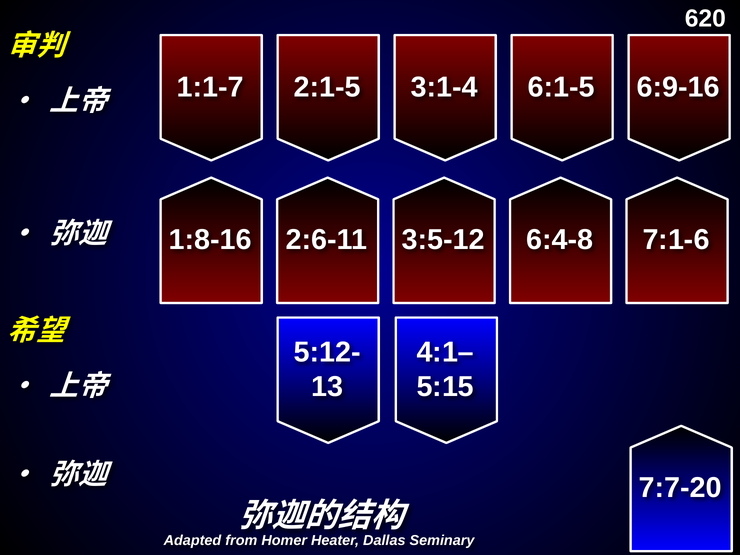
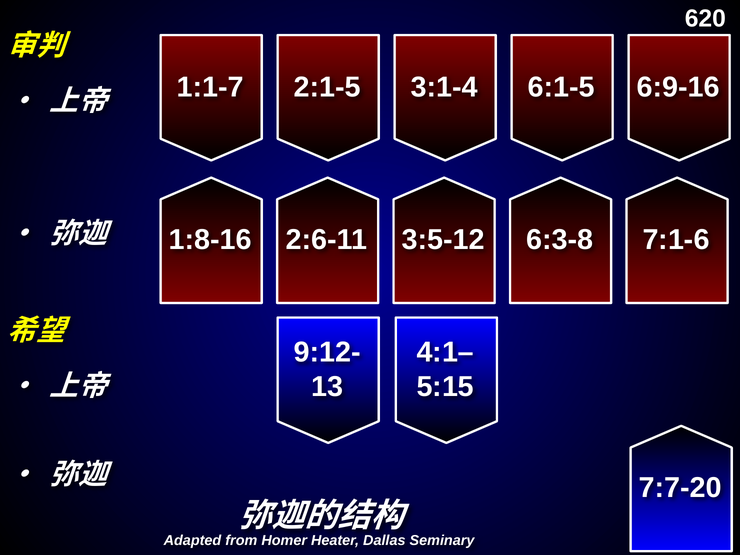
6:4-8: 6:4-8 -> 6:3-8 (560, 240)
5:12-: 5:12- -> 9:12- (327, 352)
